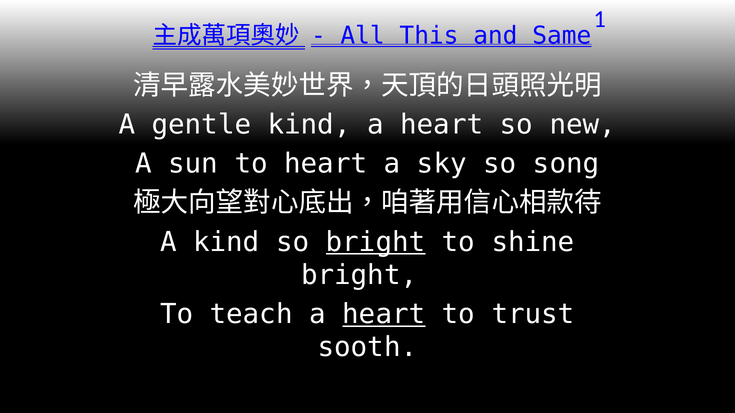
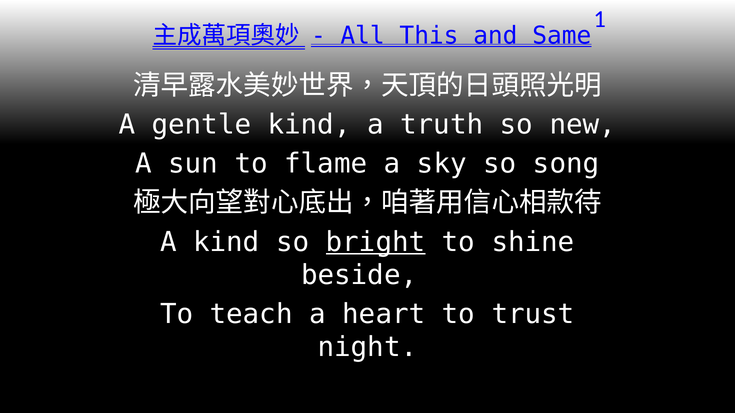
heart: heart -> truth (442, 125)
to heart: heart -> flame (326, 164)
bright: bright -> beside (359, 275)
heart underline: present -> none (384, 315)
sooth: sooth -> night (367, 348)
